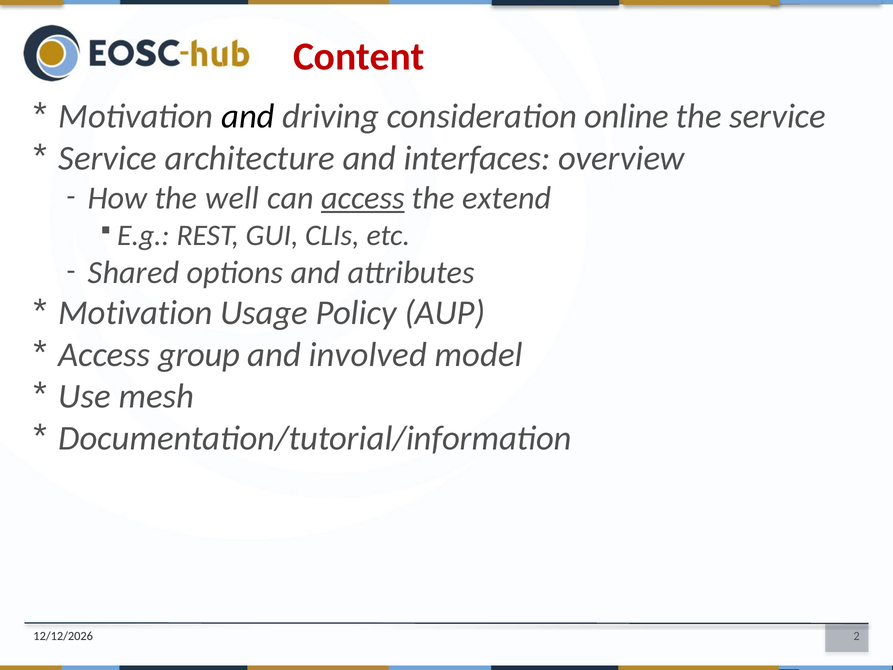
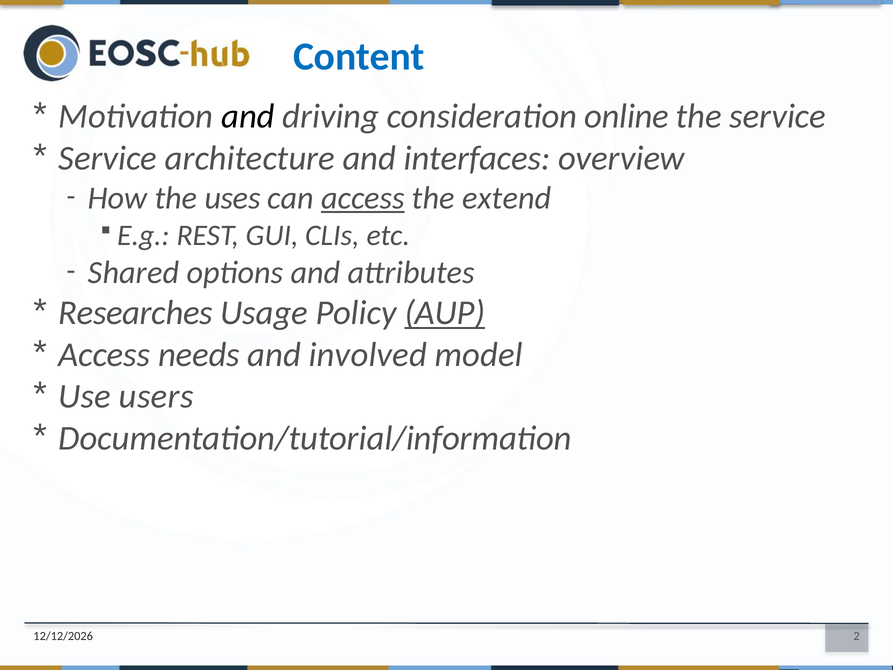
Content colour: red -> blue (359, 56)
well: well -> uses (233, 198)
Motivation: Motivation -> Researches (136, 313)
AUP underline: none -> present (445, 313)
group: group -> needs (199, 355)
mesh: mesh -> users (156, 396)
